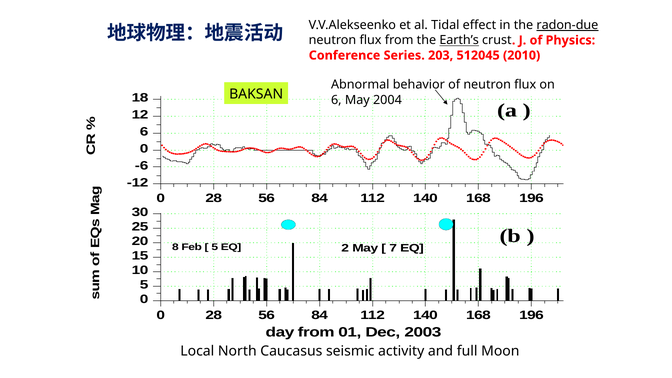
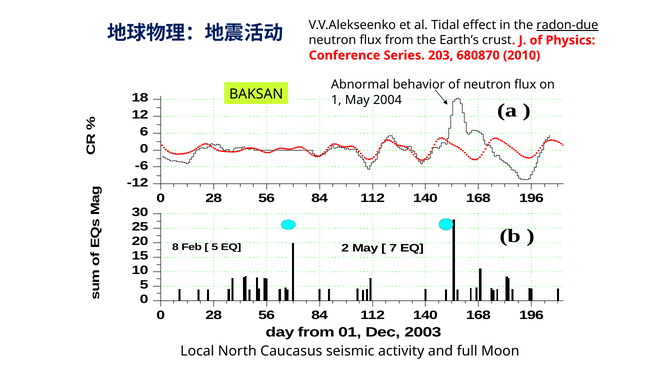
Earth’s underline: present -> none (459, 40)
512045: 512045 -> 680870 (478, 55)
6: 6 -> 1 (336, 100)
